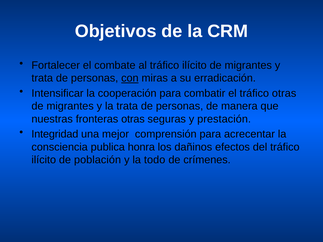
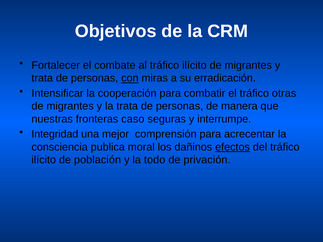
fronteras otras: otras -> caso (133, 119)
prestación: prestación -> interrumpe (224, 119)
honra: honra -> moral (141, 147)
efectos underline: none -> present (233, 147)
crímenes: crímenes -> privación (207, 160)
